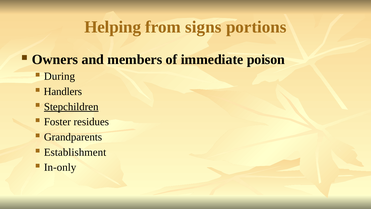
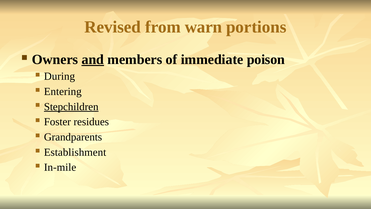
Helping: Helping -> Revised (113, 27)
signs: signs -> warn (203, 27)
and underline: none -> present (93, 59)
Handlers: Handlers -> Entering (63, 91)
In-only: In-only -> In-mile (60, 167)
